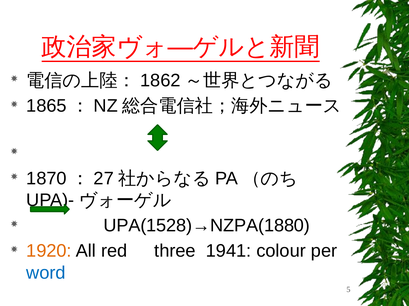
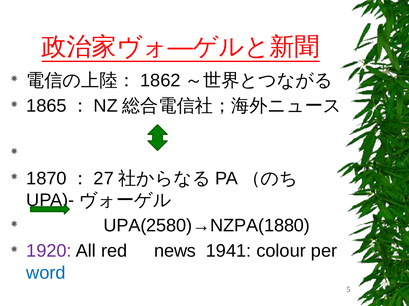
UPA(1528)→NZPA(1880: UPA(1528)→NZPA(1880 -> UPA(2580)→NZPA(1880 (207, 226)
1920 colour: orange -> purple (49, 252)
three: three -> news (175, 252)
